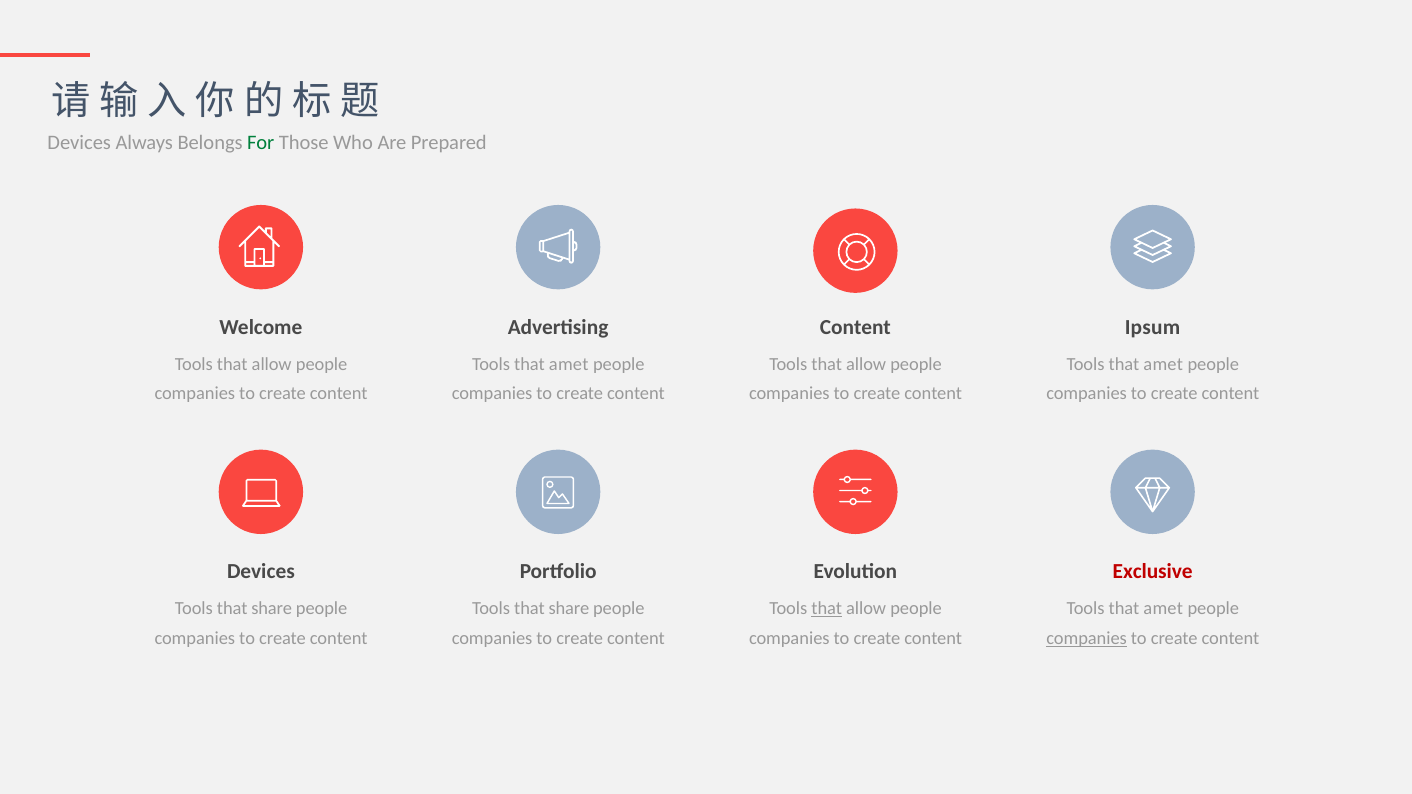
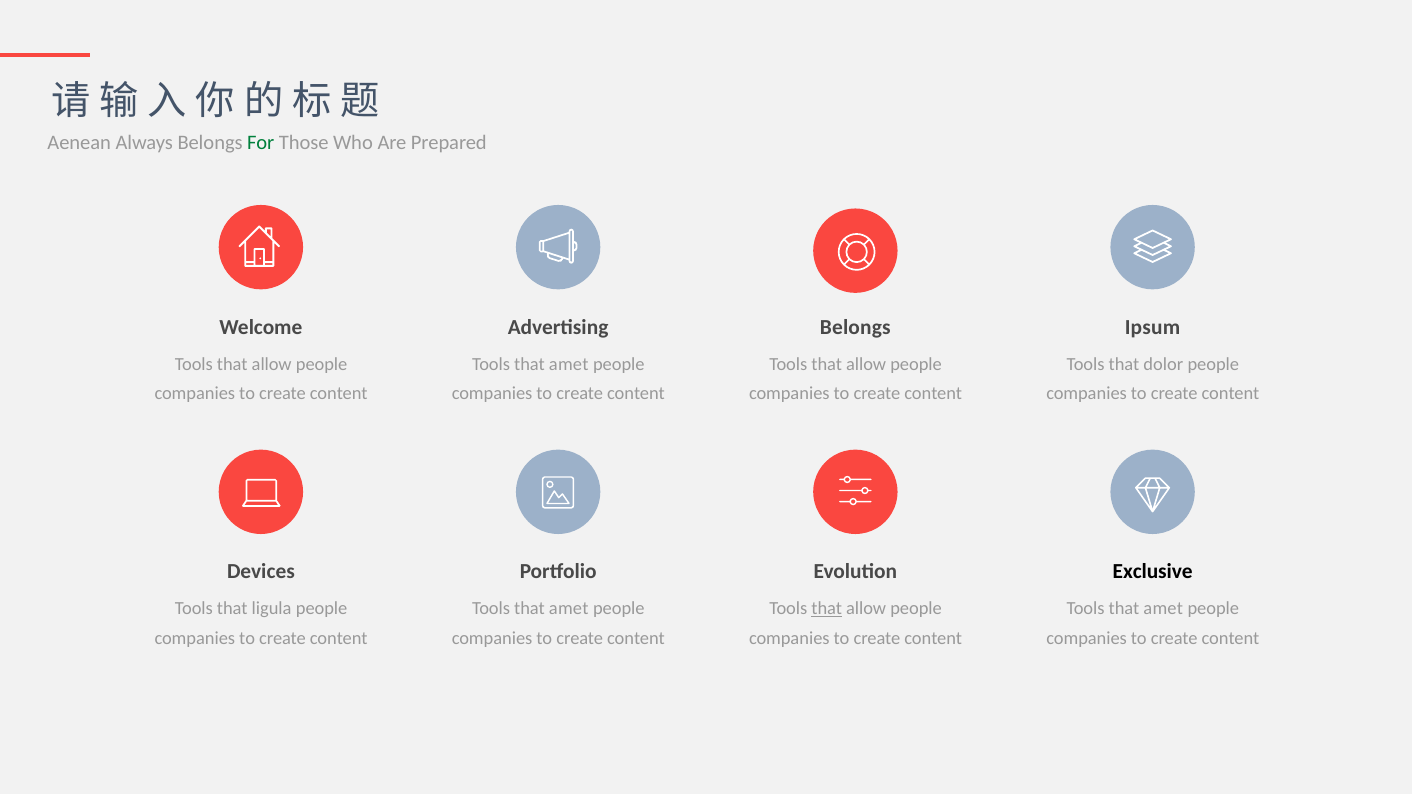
Devices: Devices -> Aenean (79, 143)
Content: Content -> Belongs (855, 327)
amet: amet -> dolor (1163, 364)
Exclusive colour: red -> black (1153, 572)
share: share -> ligula (272, 609)
share: share -> amet (569, 609)
companies underline: present -> none (1087, 639)
